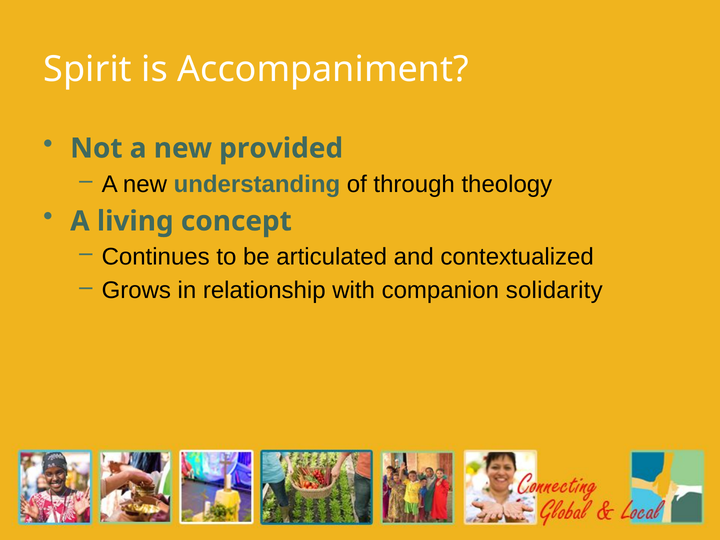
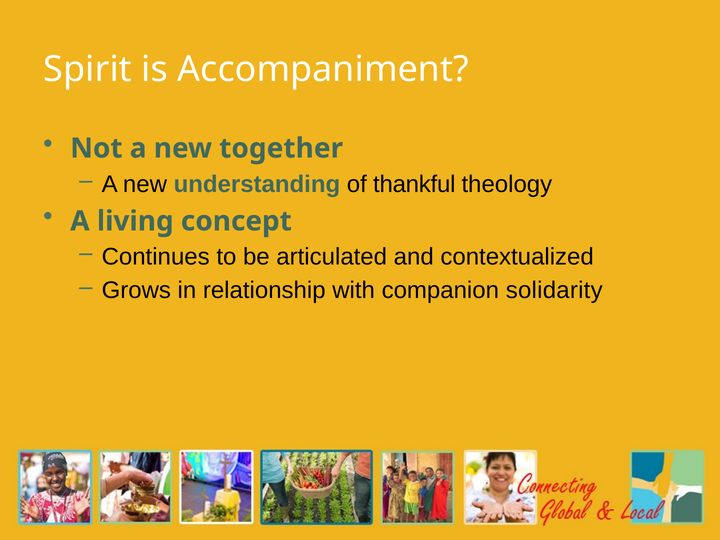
provided: provided -> together (281, 148)
through: through -> thankful (414, 184)
